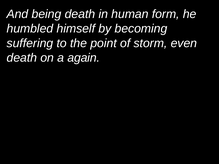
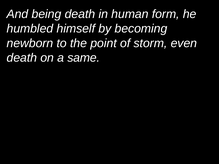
suffering: suffering -> newborn (30, 43)
again: again -> same (84, 58)
